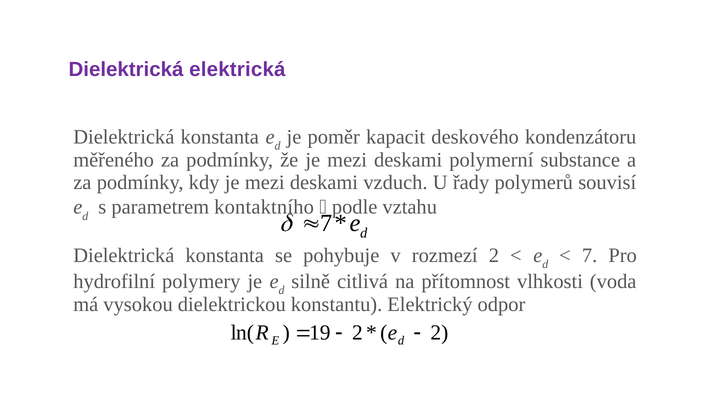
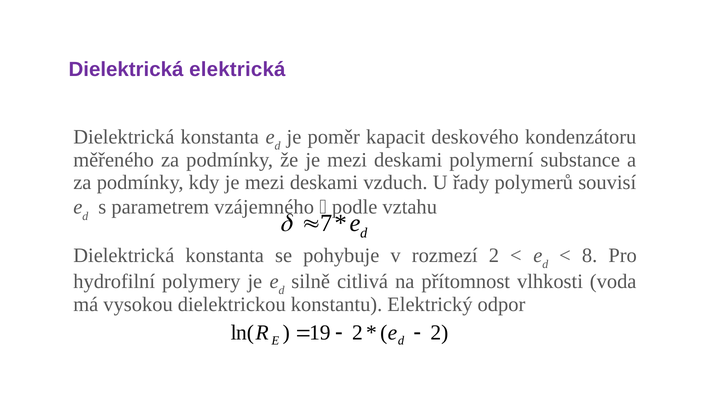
kontaktního: kontaktního -> vzájemného (264, 207)
7: 7 -> 8 (590, 255)
